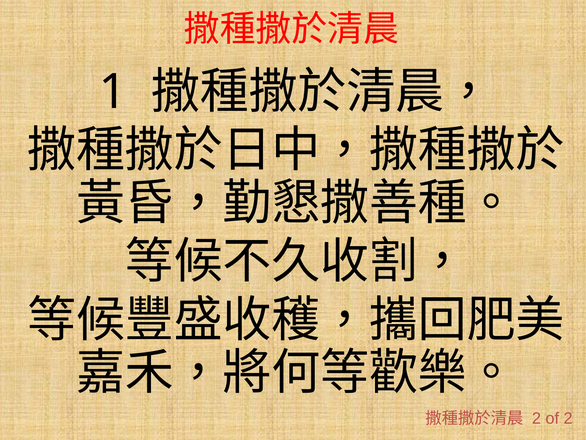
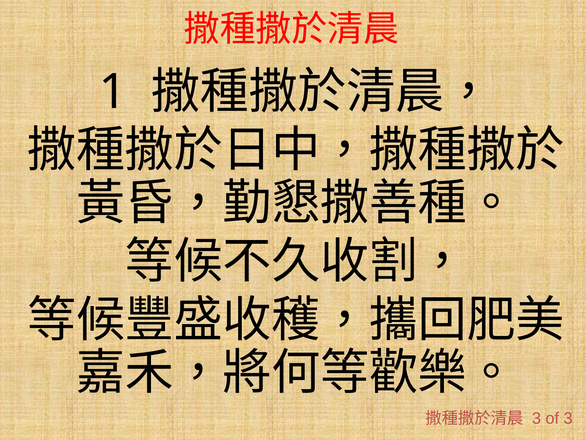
2: 2 -> 3 (536, 418)
of 2: 2 -> 3 (568, 418)
